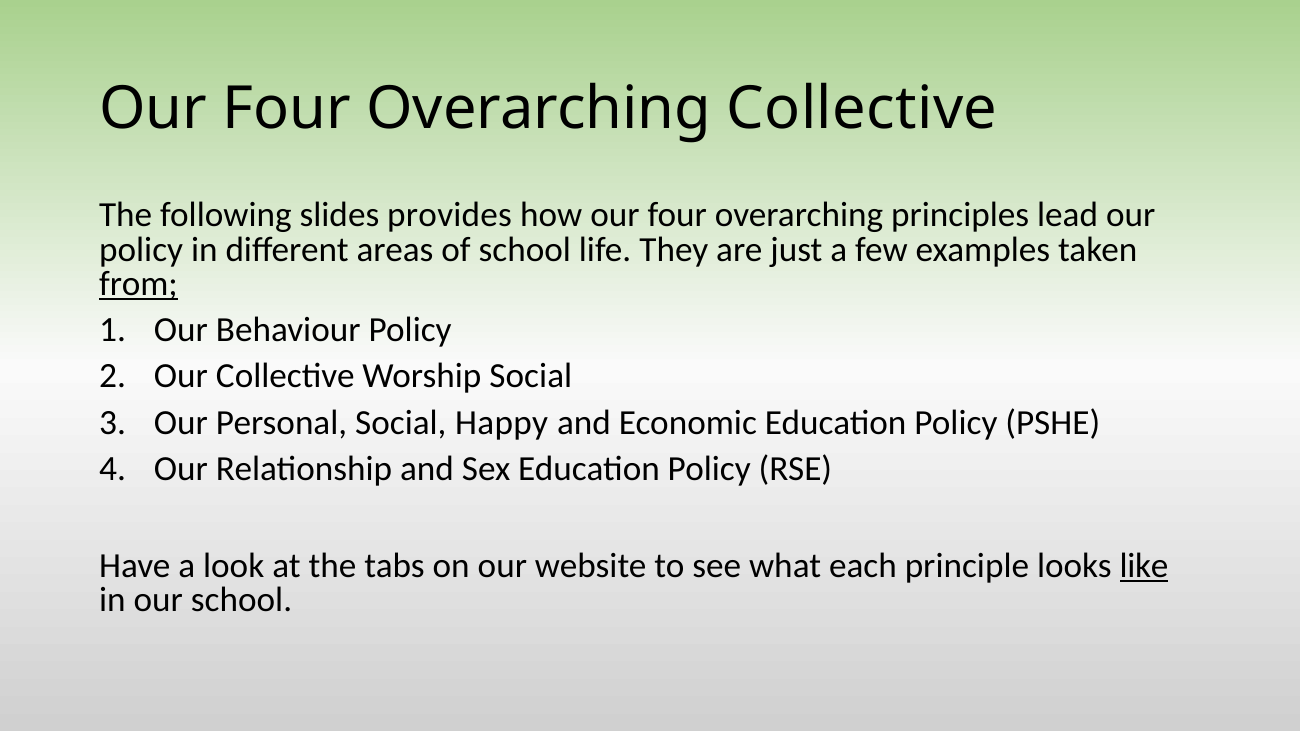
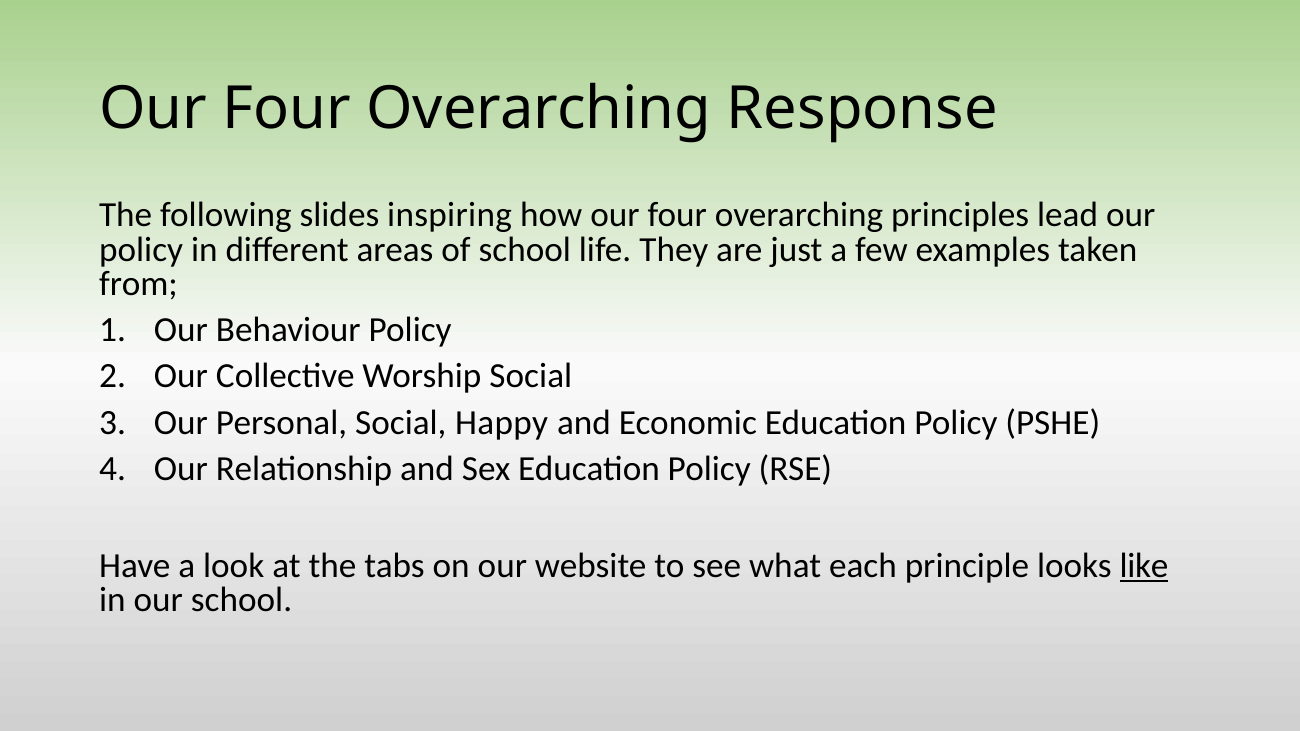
Overarching Collective: Collective -> Response (862, 109)
provides: provides -> inspiring (450, 215)
from underline: present -> none (138, 284)
